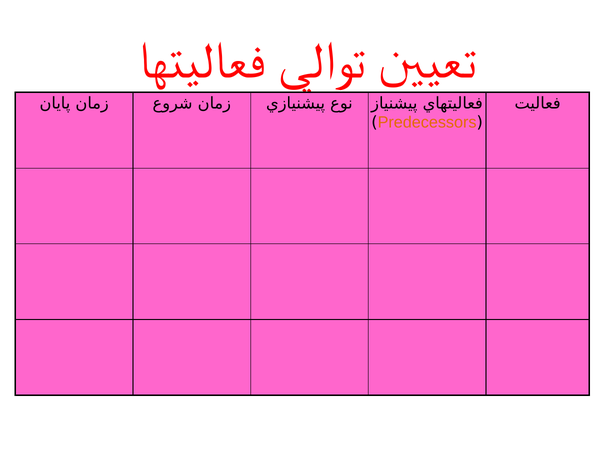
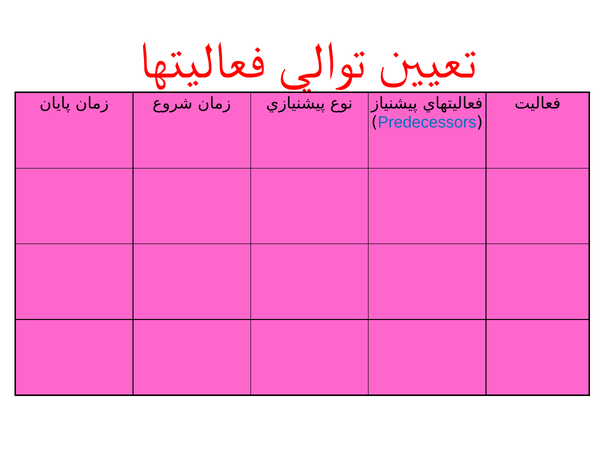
Predecessors colour: orange -> blue (427, 122)
